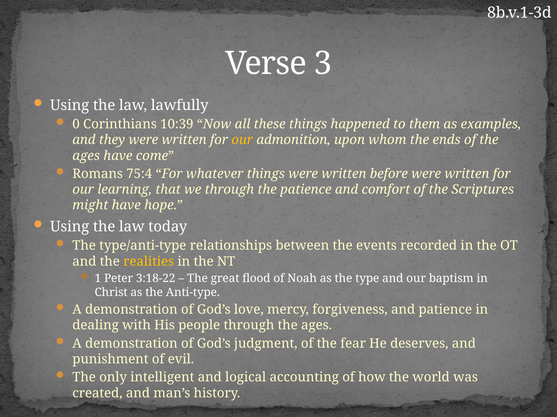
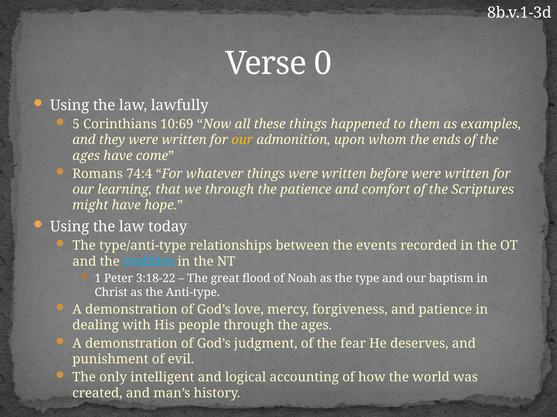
3: 3 -> 0 (323, 64)
0: 0 -> 5 (76, 124)
10:39: 10:39 -> 10:69 (177, 124)
75:4: 75:4 -> 74:4 (139, 174)
realities colour: yellow -> light blue (149, 262)
